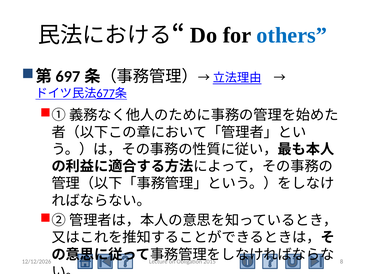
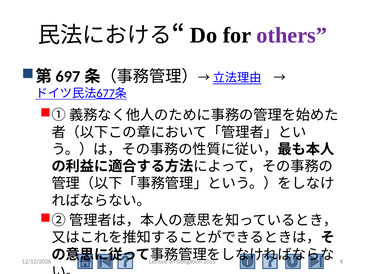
others colour: blue -> purple (292, 35)
